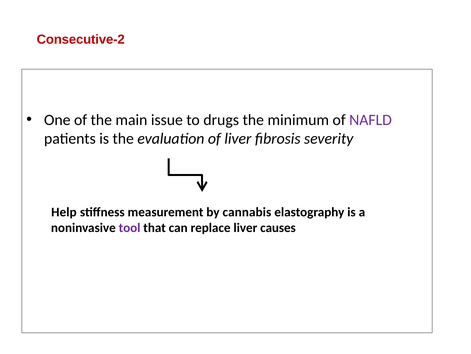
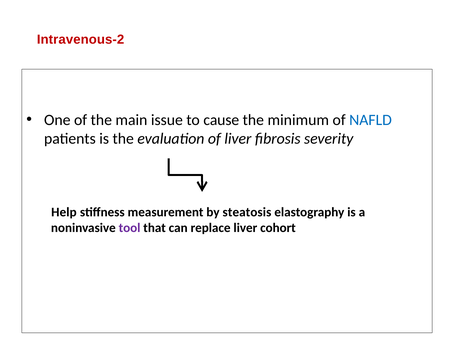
Consecutive-2: Consecutive-2 -> Intravenous-2 (81, 39)
drugs: drugs -> cause (221, 120)
NAFLD colour: purple -> blue (371, 120)
cannabis: cannabis -> steatosis (247, 212)
causes: causes -> cohort (278, 227)
